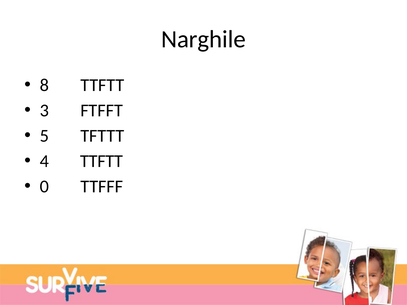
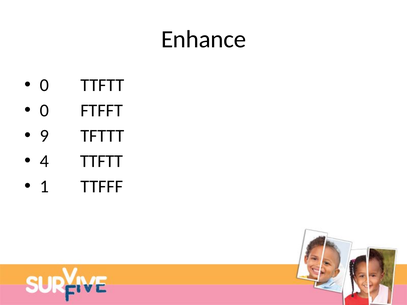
Narghile: Narghile -> Enhance (204, 39)
8: 8 -> 0 (44, 85)
3: 3 -> 0 (44, 111)
5: 5 -> 9 (44, 136)
0: 0 -> 1 (44, 187)
